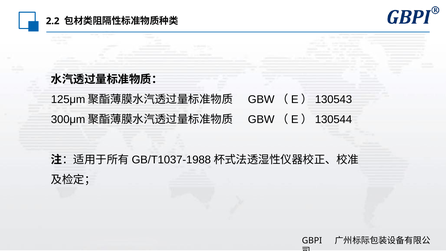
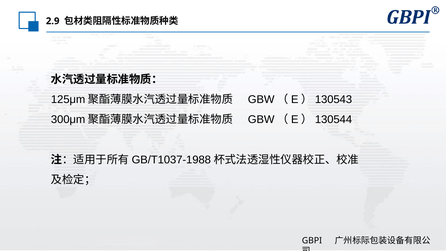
2.2: 2.2 -> 2.9 (53, 21)
